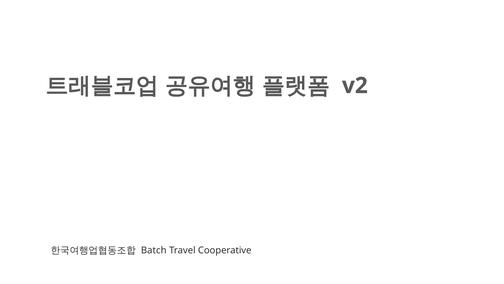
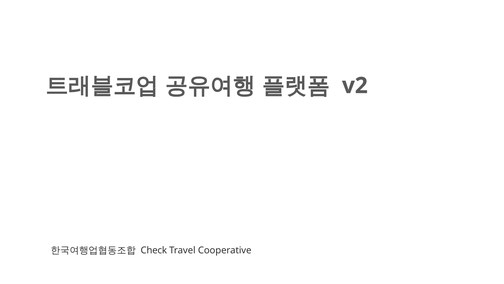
Batch: Batch -> Check (154, 250)
